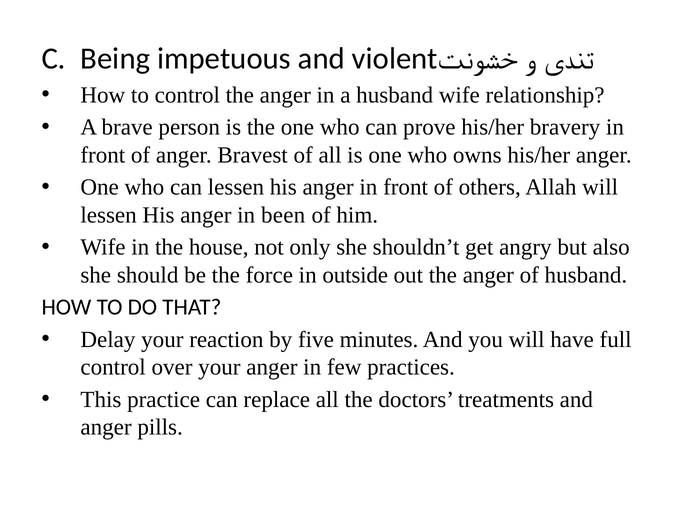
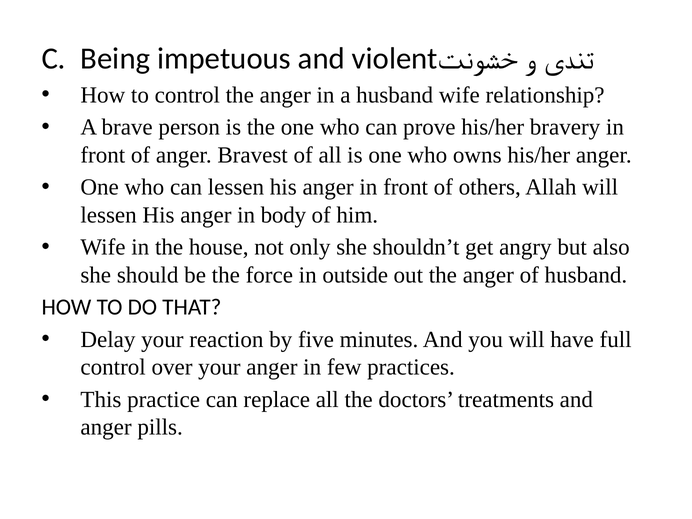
been: been -> body (283, 215)
